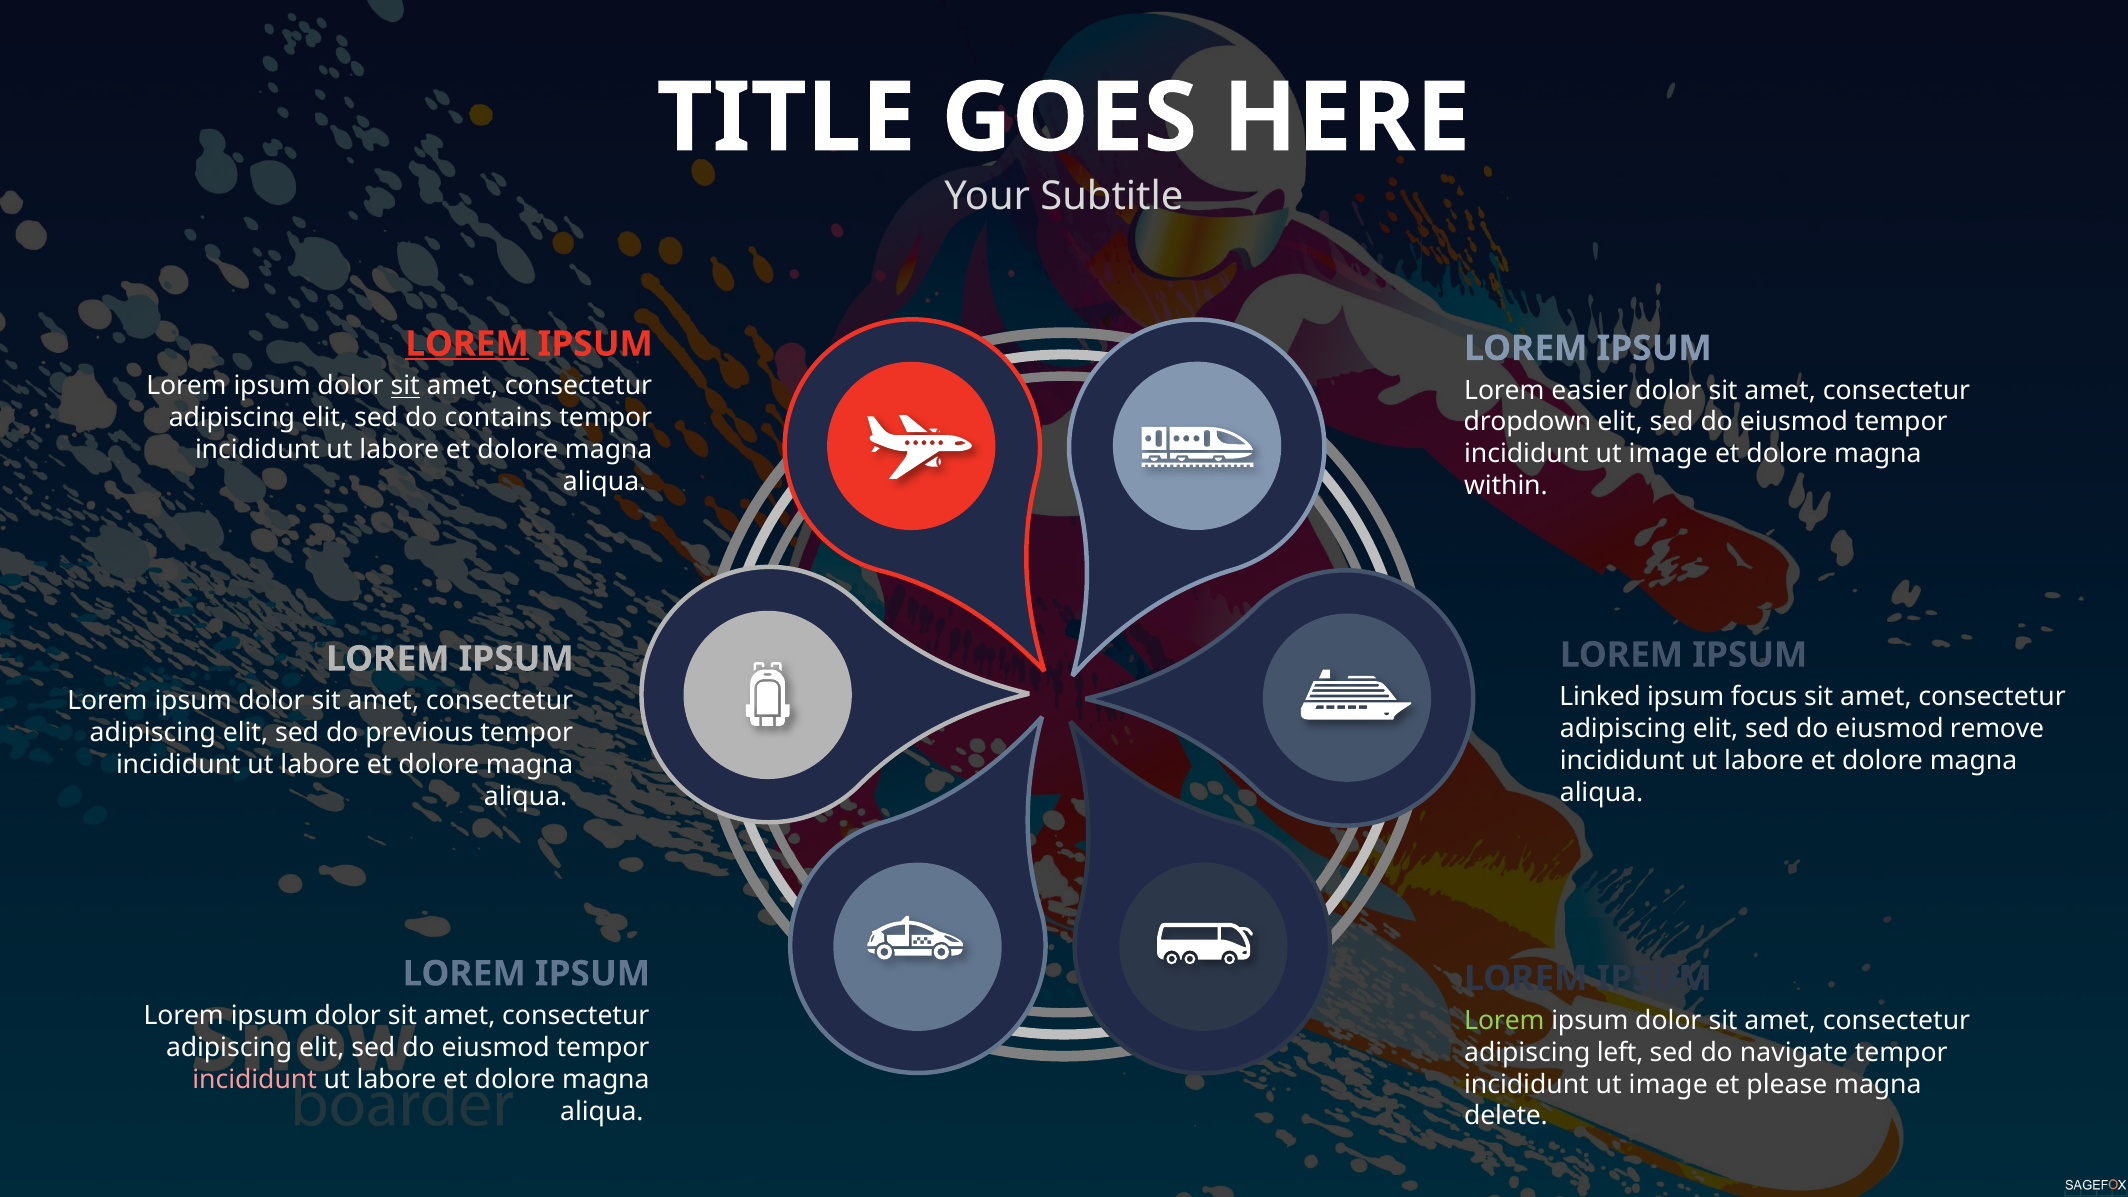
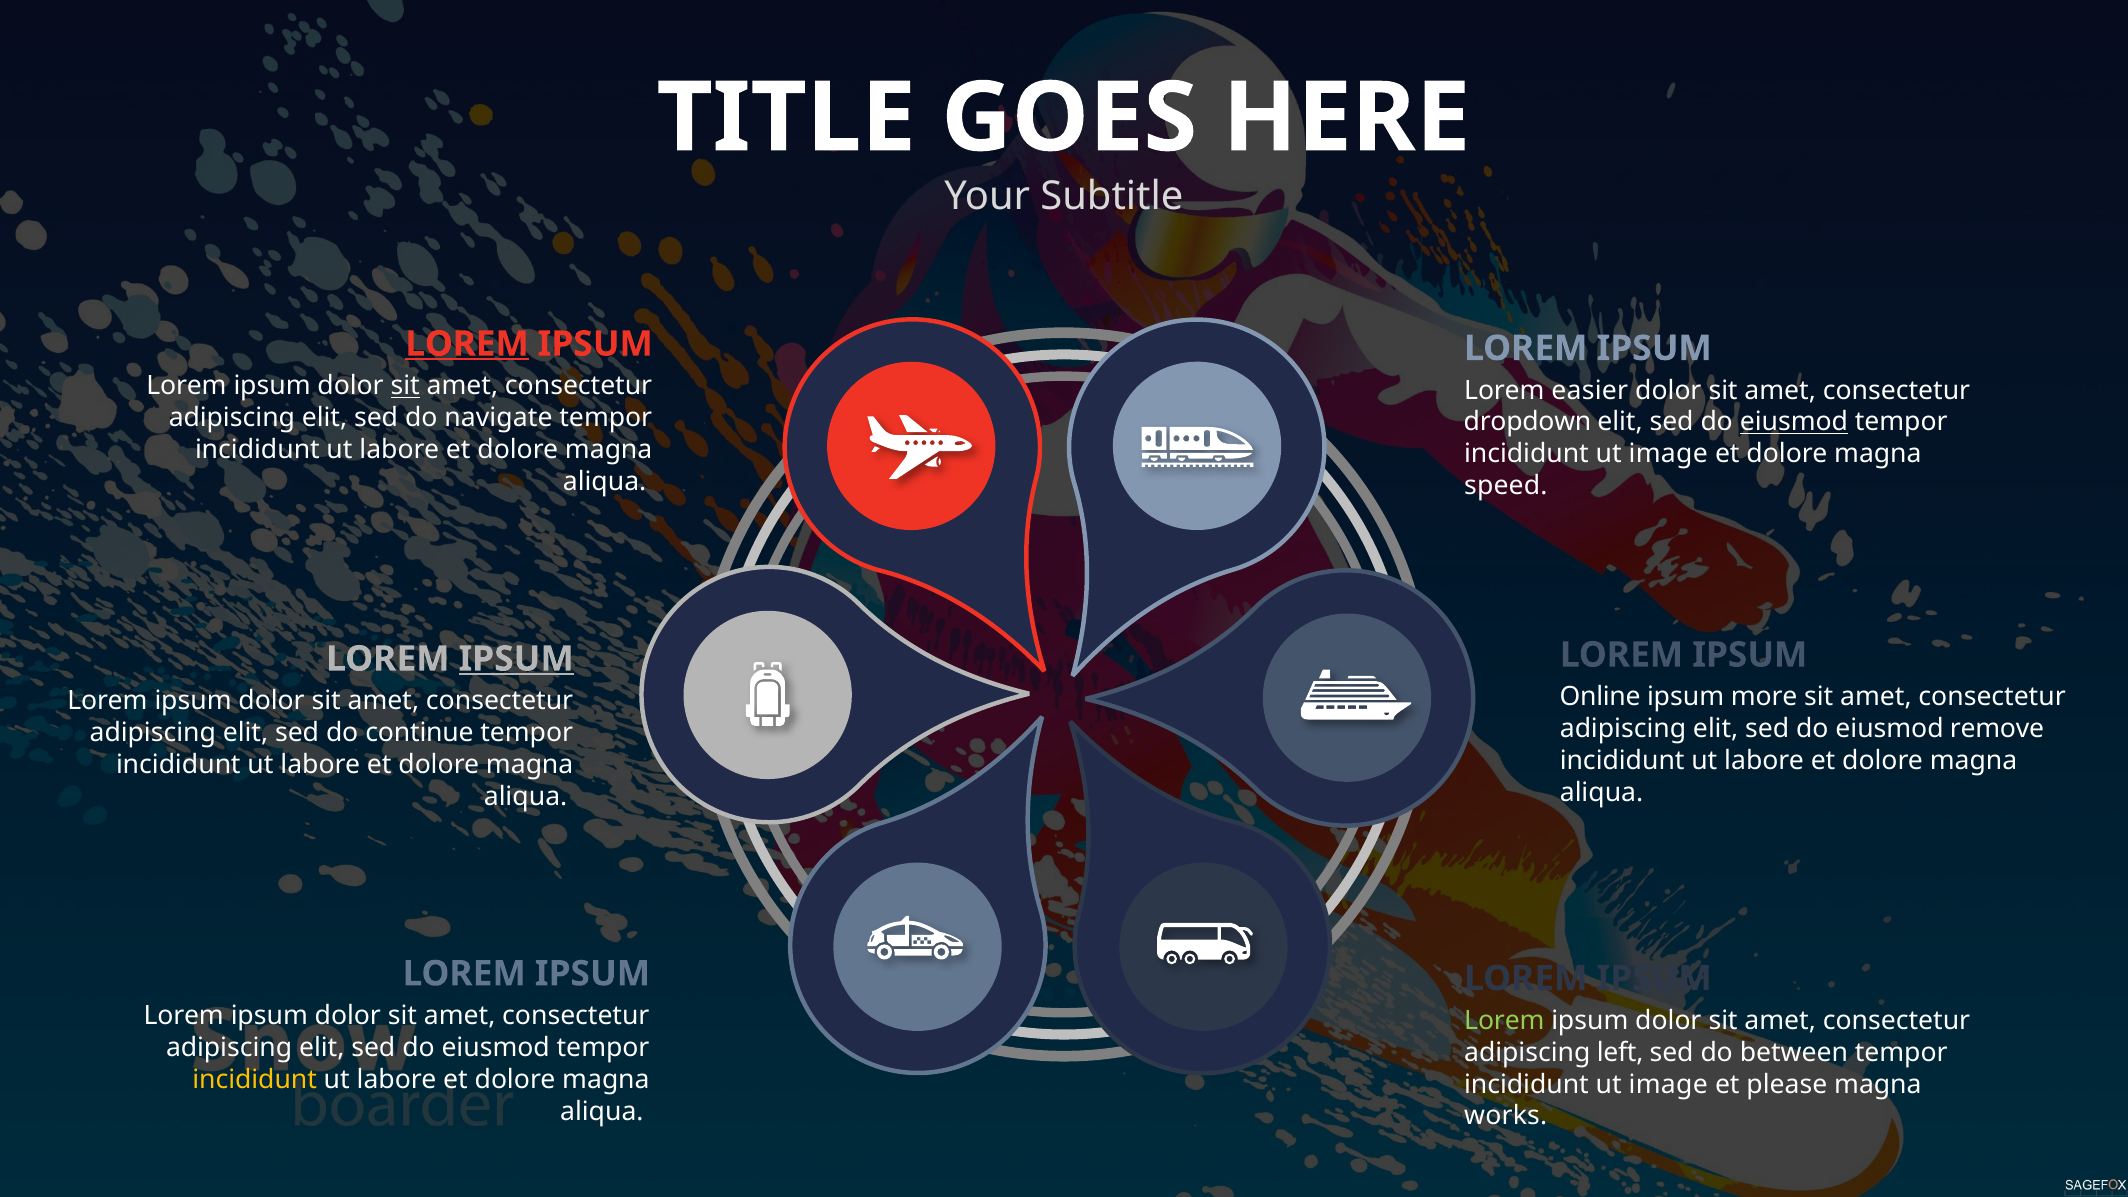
contains: contains -> navigate (498, 418)
eiusmod underline: none -> present (1794, 422)
within: within -> speed (1506, 486)
IPSUM underline: none -> present (516, 659)
Linked: Linked -> Online (1600, 697)
focus: focus -> more (1764, 697)
previous: previous -> continue (420, 733)
navigate: navigate -> between (1794, 1052)
incididunt colour: pink -> yellow (255, 1079)
delete: delete -> works (1506, 1116)
